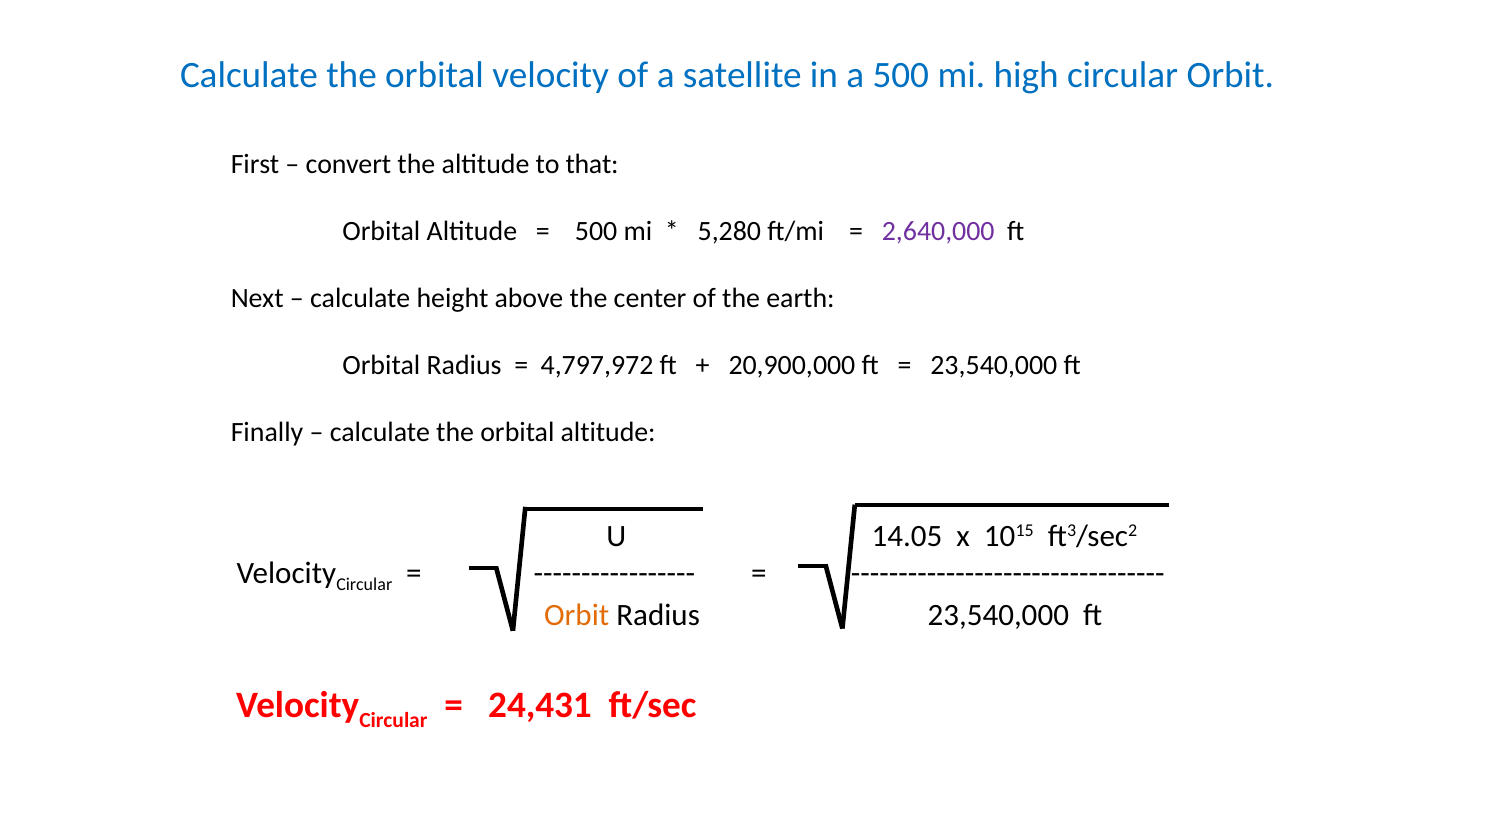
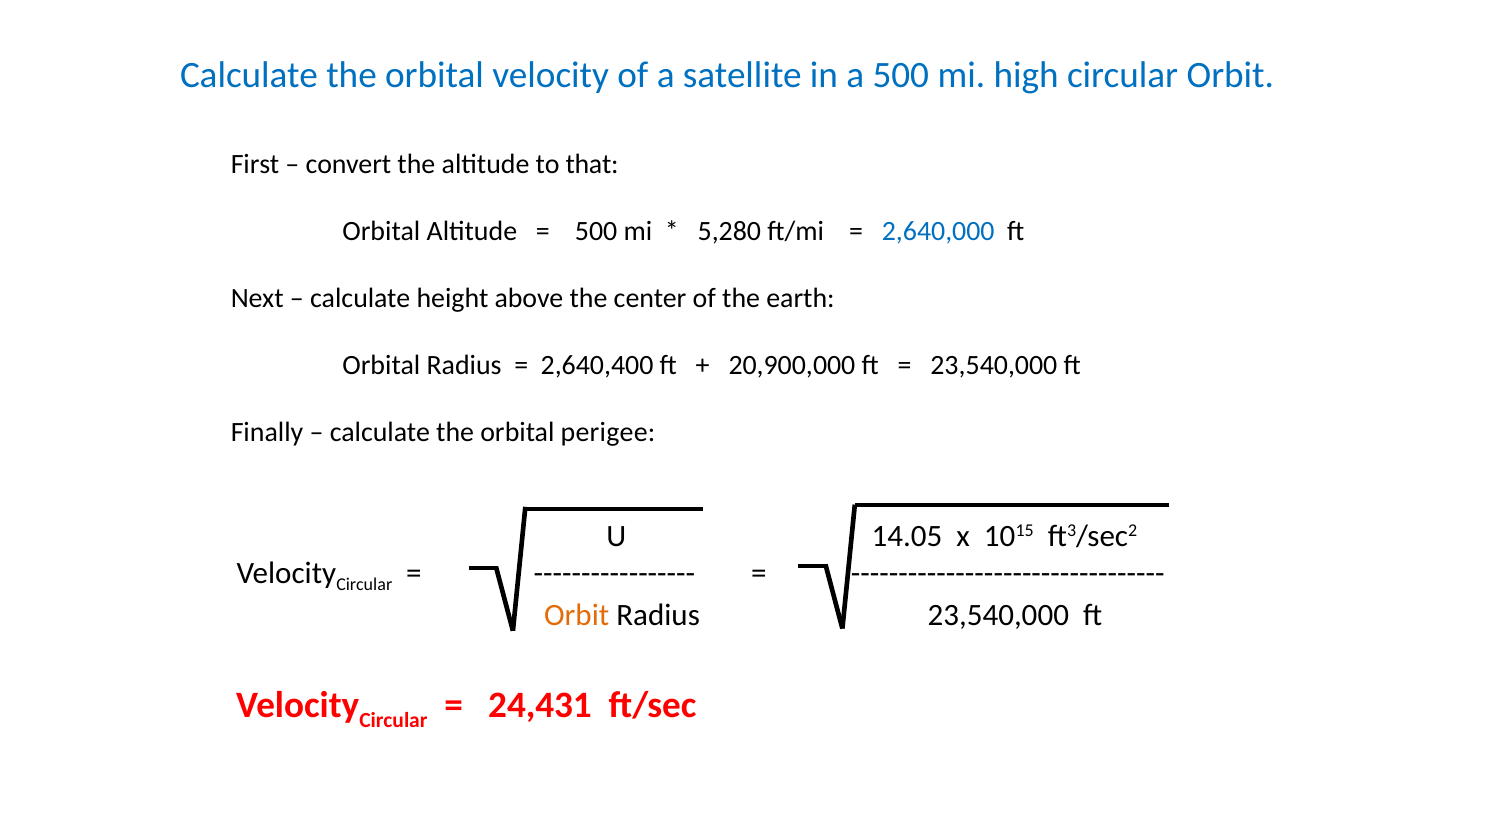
2,640,000 colour: purple -> blue (938, 231)
4,797,972: 4,797,972 -> 2,640,400 (597, 365)
the orbital altitude: altitude -> perigee (608, 432)
